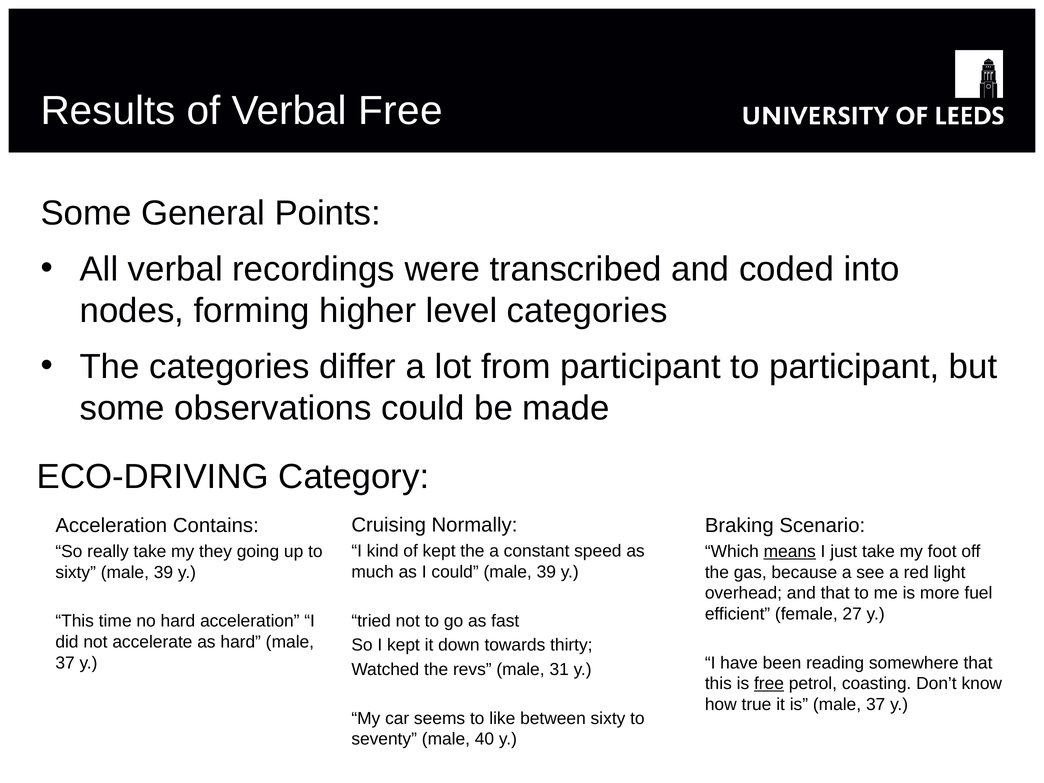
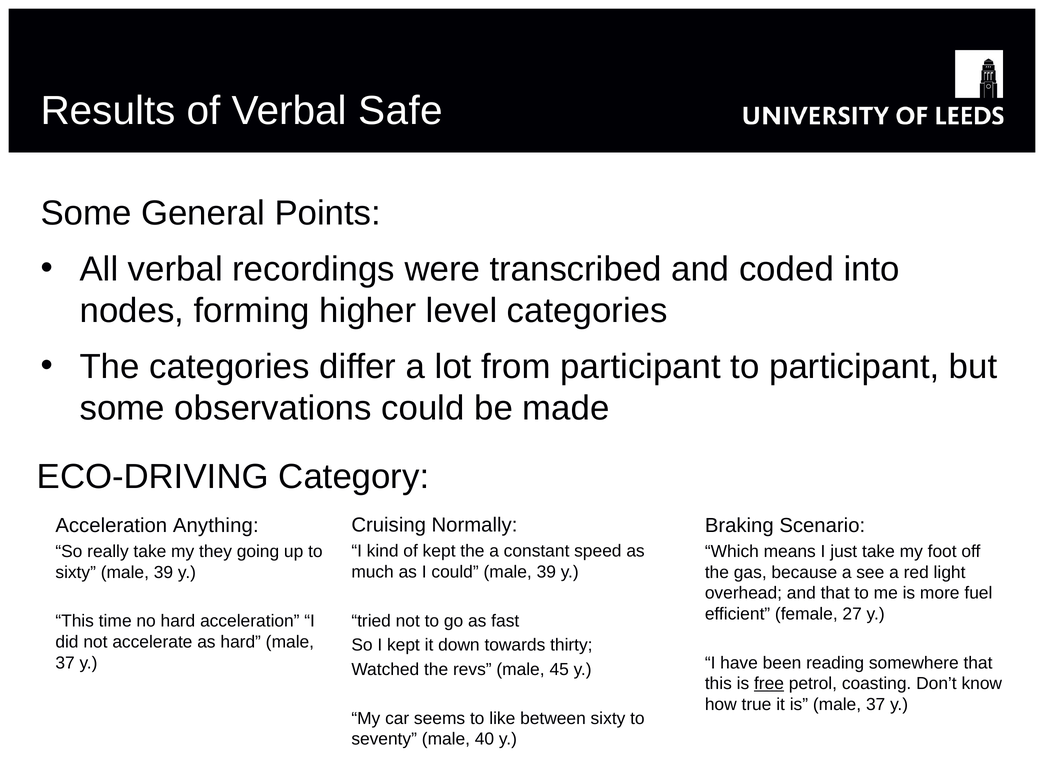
Verbal Free: Free -> Safe (401, 111)
Contains: Contains -> Anything (216, 525)
means underline: present -> none (790, 551)
31: 31 -> 45 (559, 670)
